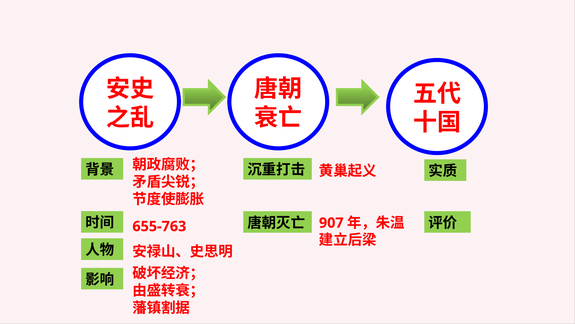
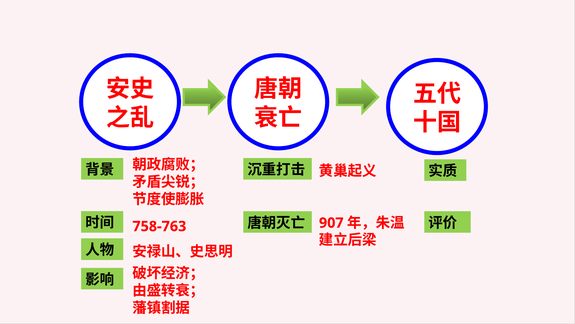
655-763: 655-763 -> 758-763 (159, 226)
